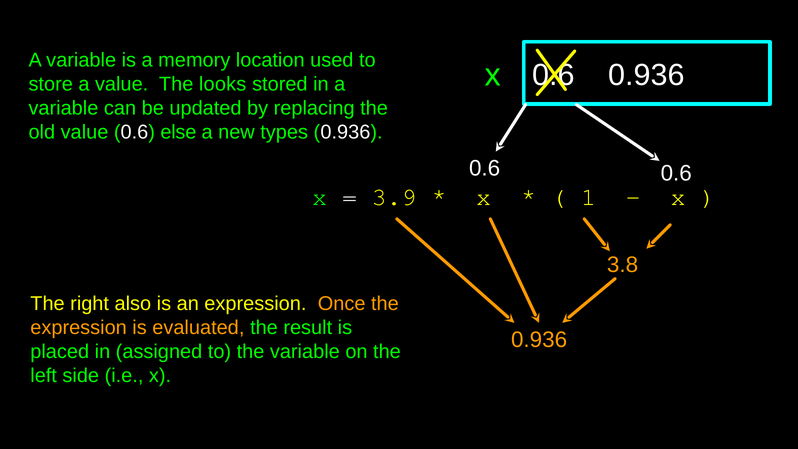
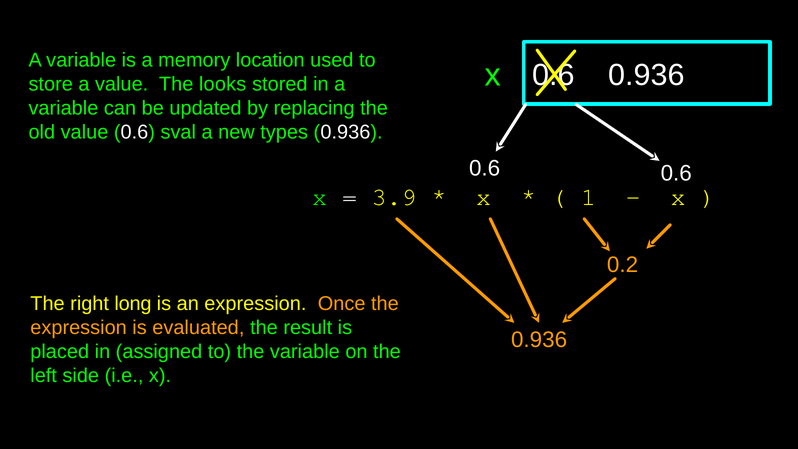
else: else -> sval (178, 132)
3.8: 3.8 -> 0.2 (623, 265)
also: also -> long (133, 304)
